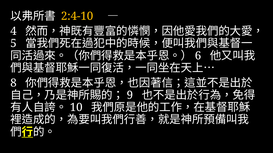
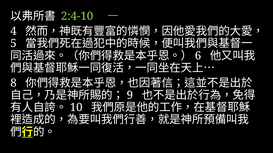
2:4-10 colour: yellow -> light green (77, 16)
